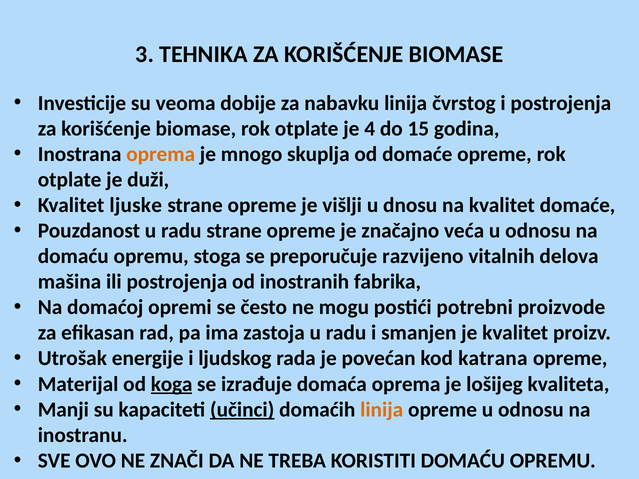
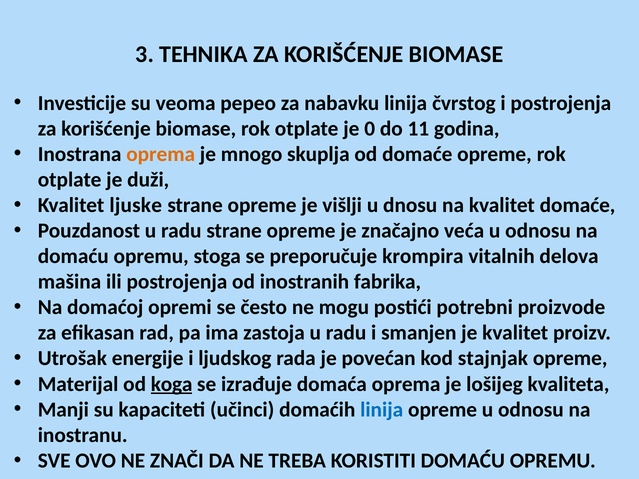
dobije: dobije -> pepeo (248, 103)
4: 4 -> 0 (370, 129)
15: 15 -> 11 (418, 129)
razvijeno: razvijeno -> krompira (423, 256)
katrana: katrana -> stajnjak (493, 359)
učinci underline: present -> none (242, 410)
linija colour: orange -> blue (382, 410)
